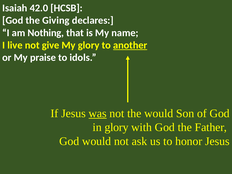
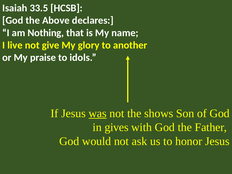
42.0: 42.0 -> 33.5 (39, 8)
Giving: Giving -> Above (56, 20)
another underline: present -> none (130, 45)
the would: would -> shows (159, 113)
in glory: glory -> gives (117, 127)
